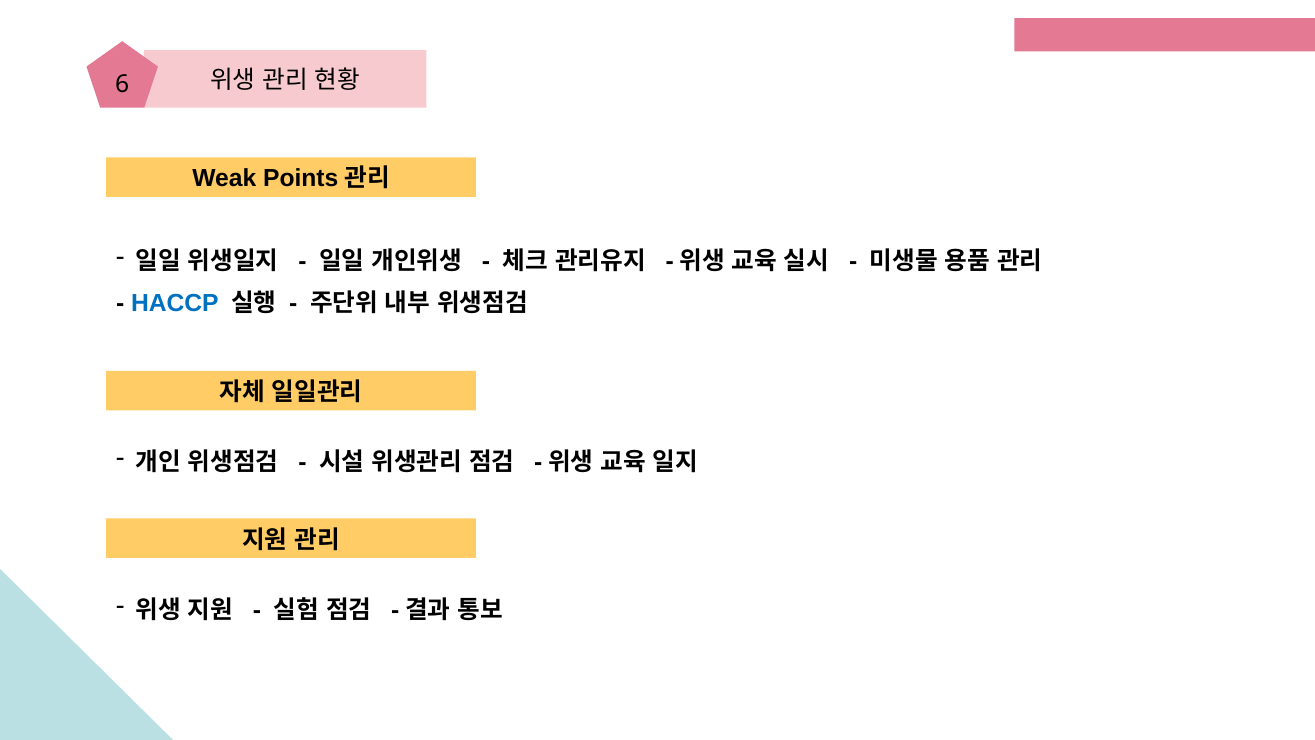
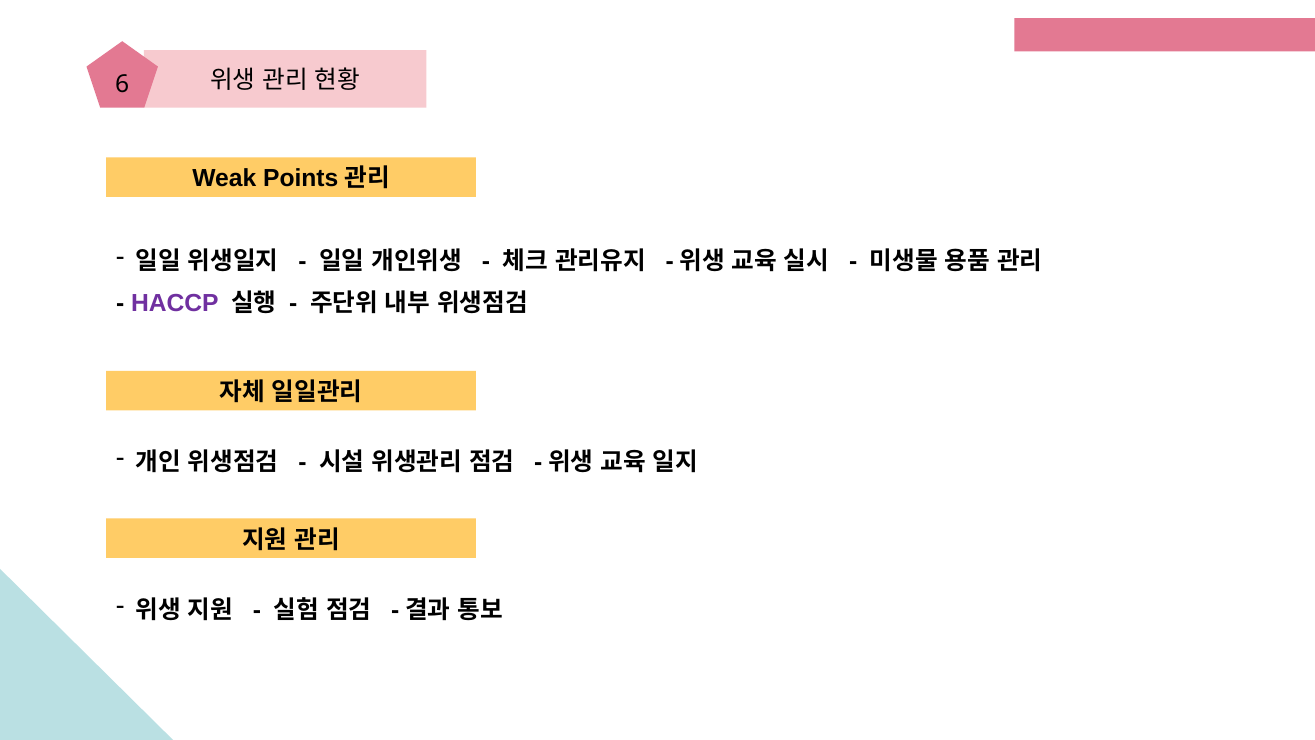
HACCP colour: blue -> purple (175, 303)
